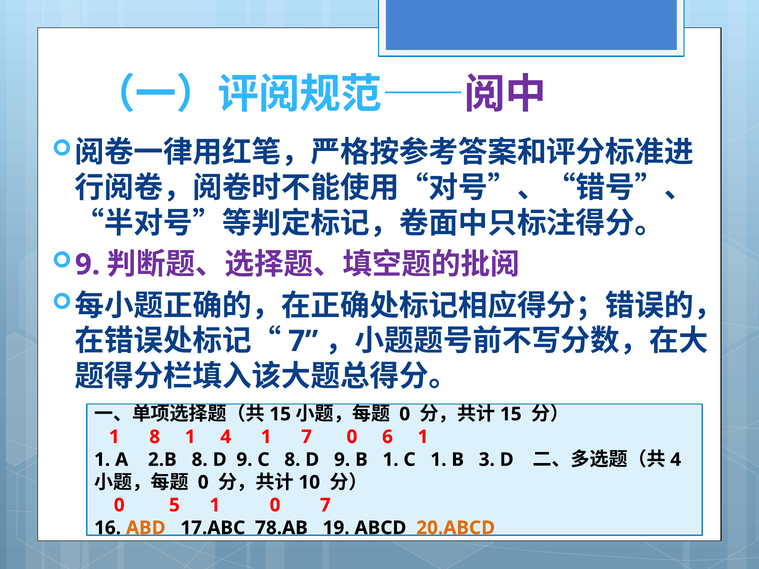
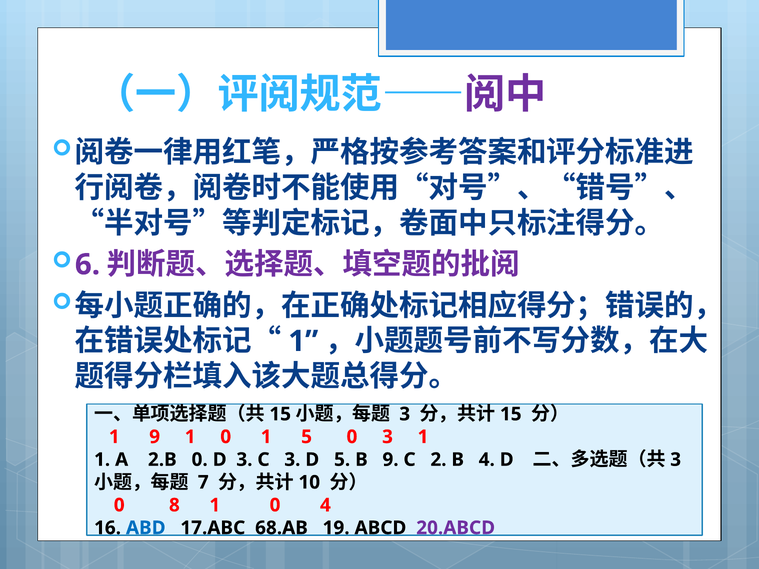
9: 9 -> 6 (87, 265)
7: 7 -> 1 (303, 341)
0: 0 -> 3 (405, 414)
1 8: 8 -> 9 (155, 437)
4: 4 -> 0 (226, 437)
1 7: 7 -> 5 (307, 437)
0 6: 6 -> 3 (387, 437)
2.B 8: 8 -> 0 (200, 460)
9: 9 -> 3 (244, 460)
C 8: 8 -> 3 (292, 460)
9: 9 -> 5 (342, 460)
B 1: 1 -> 9 (391, 460)
C 1: 1 -> 2 (438, 460)
B 3: 3 -> 4 (487, 460)
4: 4 -> 3 (676, 460)
0: 0 -> 7 (203, 483)
5: 5 -> 8 (174, 505)
0 7: 7 -> 4 (325, 505)
ABD colour: orange -> blue (146, 528)
78.AB: 78.AB -> 68.AB (281, 528)
20.ABCD colour: orange -> purple (456, 528)
